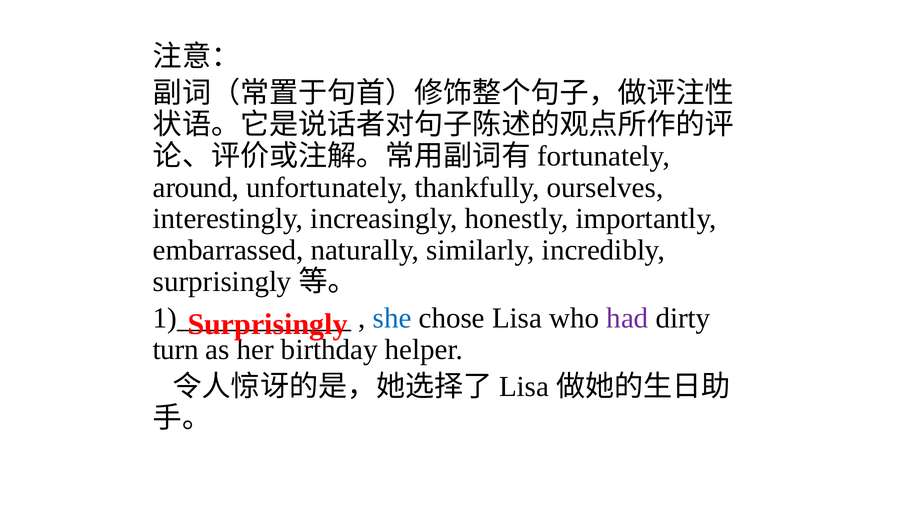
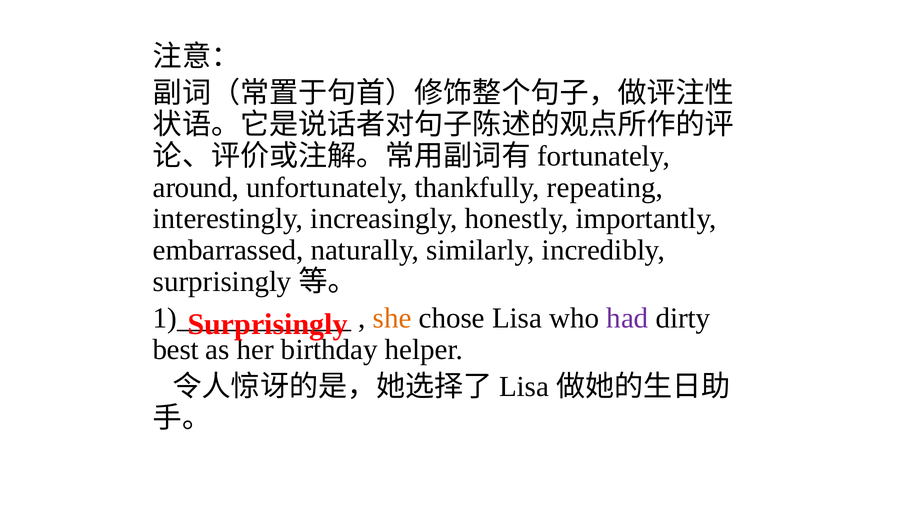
ourselves: ourselves -> repeating (605, 188)
she colour: blue -> orange (392, 319)
turn: turn -> best (176, 350)
